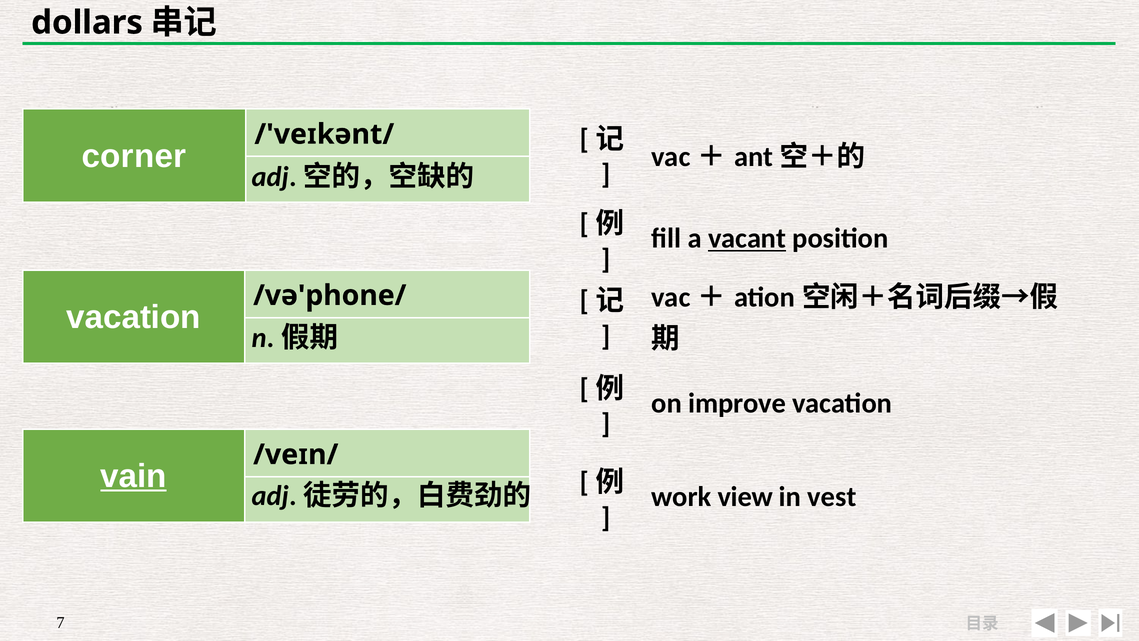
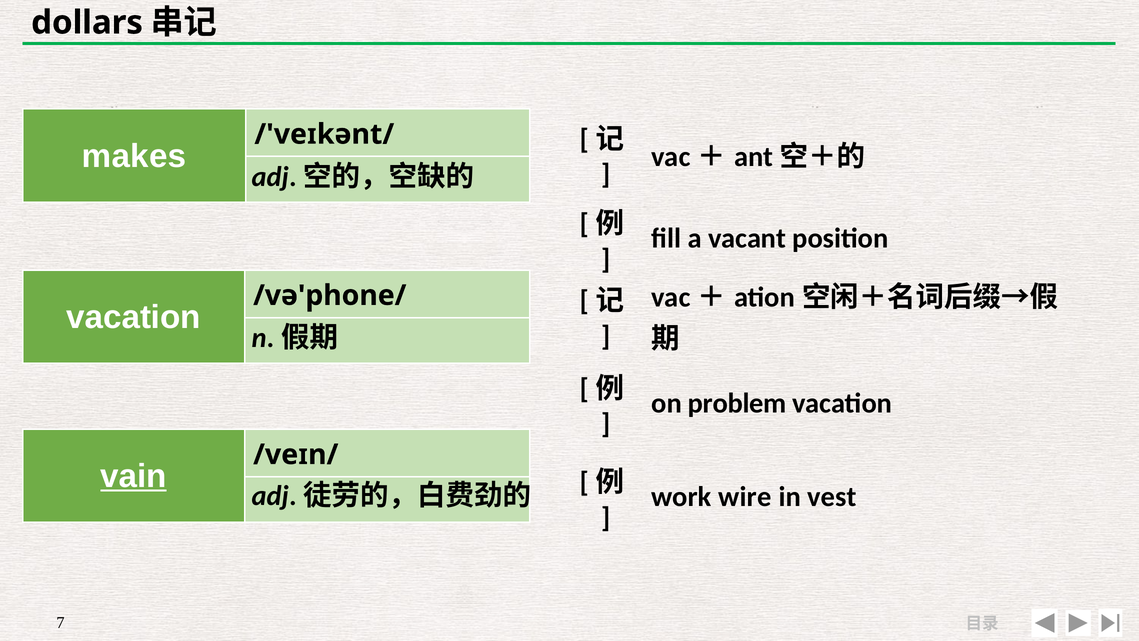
corner: corner -> makes (134, 156)
vacant underline: present -> none (747, 238)
improve: improve -> problem (737, 403)
view: view -> wire (745, 497)
